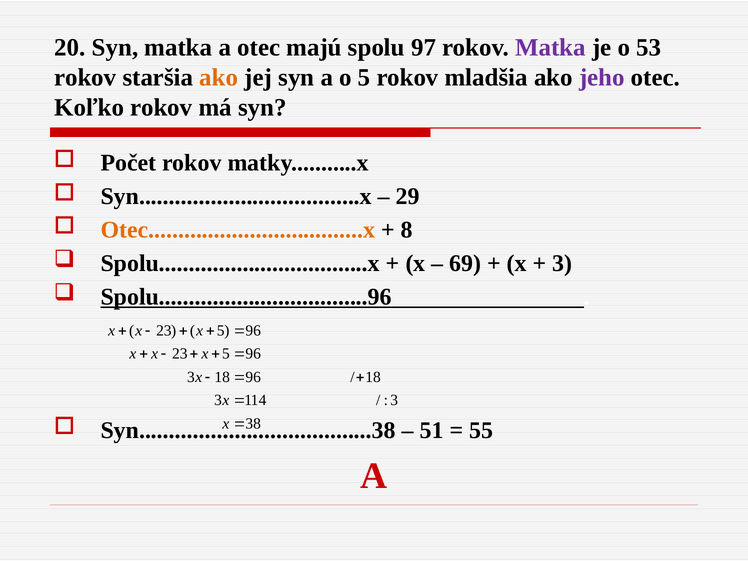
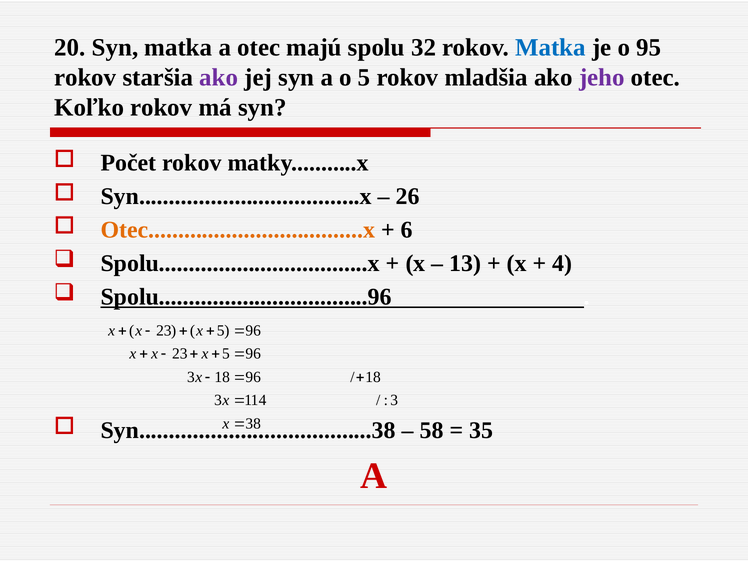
97: 97 -> 32 (424, 48)
Matka colour: purple -> blue (550, 48)
53: 53 -> 95 (649, 48)
ako colour: orange -> purple (219, 78)
29: 29 -> 26 (408, 197)
8: 8 -> 6 (407, 230)
69: 69 -> 13 (465, 263)
3: 3 -> 4 (562, 263)
51: 51 -> 58 (432, 430)
55: 55 -> 35 (481, 430)
